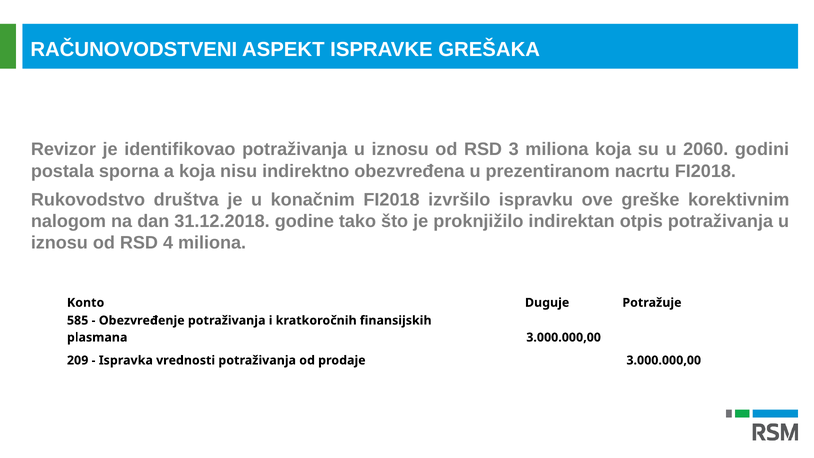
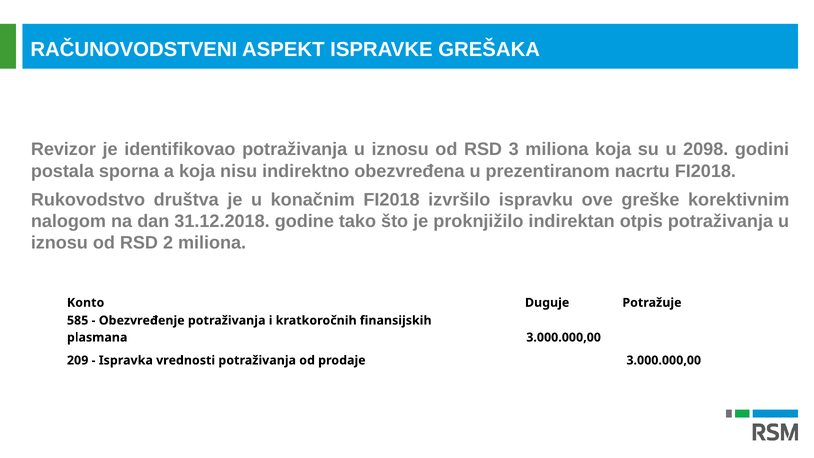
2060: 2060 -> 2098 (706, 149)
4: 4 -> 2 (168, 243)
